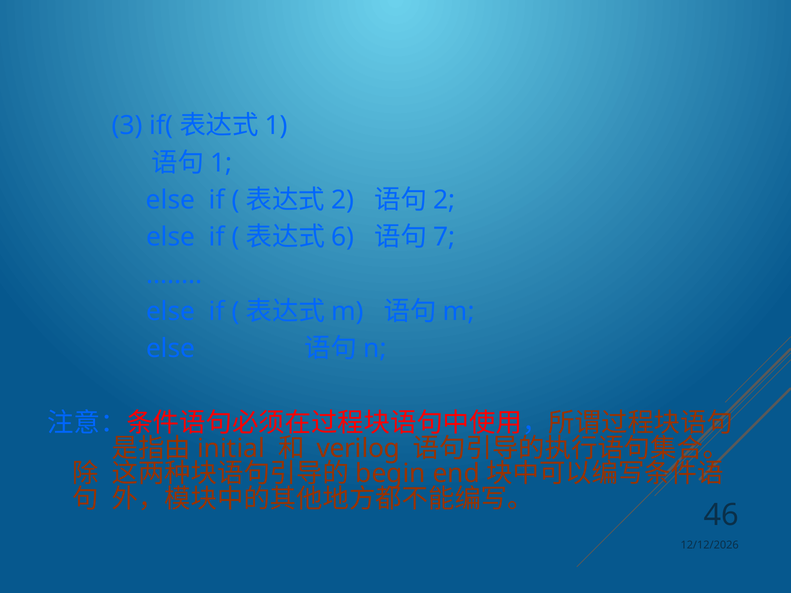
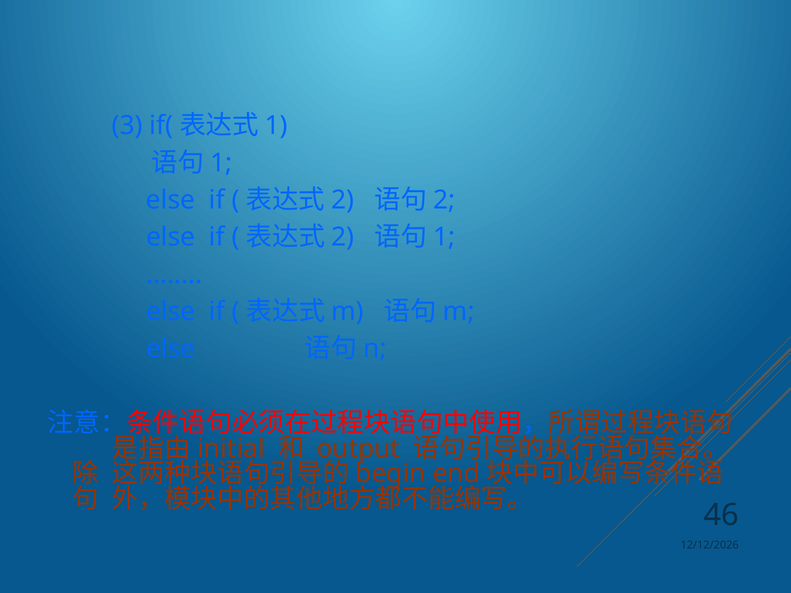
6: 6 -> 2 (343, 237)
7: 7 -> 1 (444, 237)
verilog: verilog -> output (358, 449)
